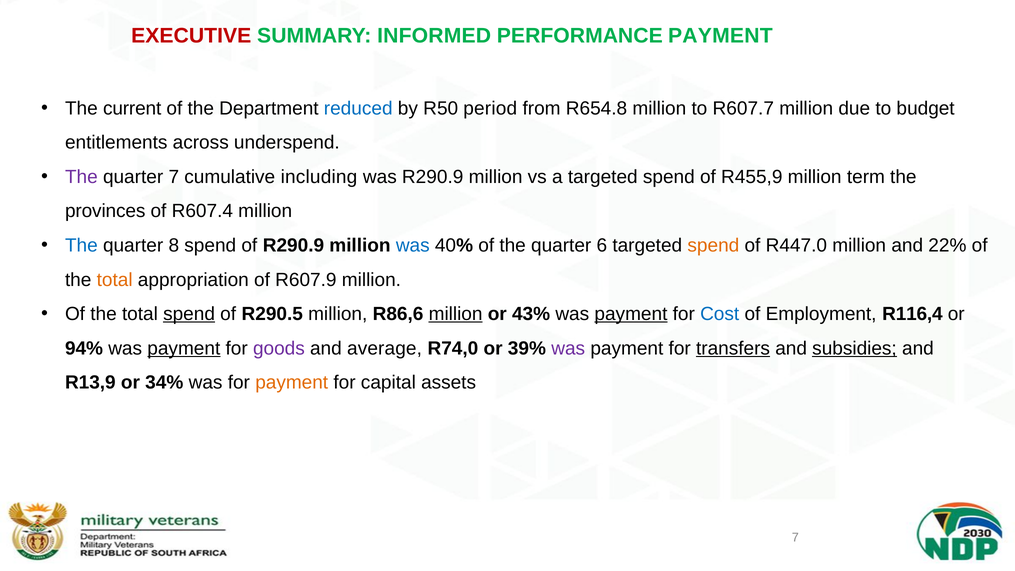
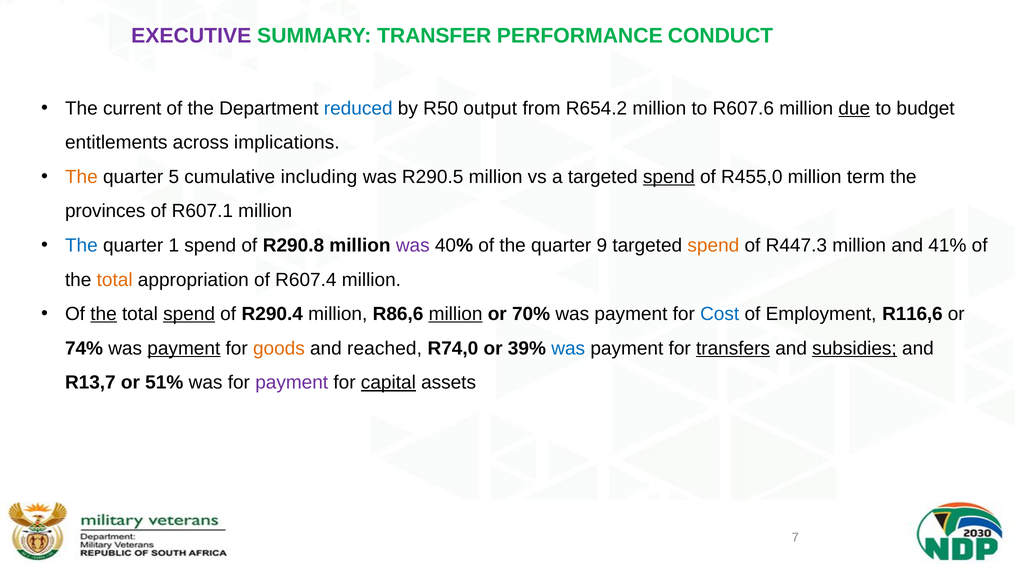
EXECUTIVE colour: red -> purple (191, 36)
INFORMED: INFORMED -> TRANSFER (434, 36)
PERFORMANCE PAYMENT: PAYMENT -> CONDUCT (721, 36)
period: period -> output (490, 108)
R654.8: R654.8 -> R654.2 (597, 108)
R607.7: R607.7 -> R607.6 (743, 108)
due underline: none -> present (854, 108)
underspend: underspend -> implications (287, 143)
The colour: purple -> orange (81, 177)
quarter 7: 7 -> 5 (174, 177)
was R290.9: R290.9 -> R290.5 (433, 177)
spend underline: none -> present (669, 177)
R455,9: R455,9 -> R455,0 (752, 177)
R607.4: R607.4 -> R607.1 (202, 211)
8: 8 -> 1 (174, 245)
of R290.9: R290.9 -> R290.8 (293, 245)
was colour: blue -> purple (413, 245)
6: 6 -> 9 (602, 245)
R447.0: R447.0 -> R447.3 (796, 245)
22%: 22% -> 41% (947, 245)
R607.9: R607.9 -> R607.4 (306, 280)
the underline: none -> present (104, 314)
R290.5: R290.5 -> R290.4 (272, 314)
43%: 43% -> 70% (531, 314)
payment underline: present -> none (631, 314)
R116,4: R116,4 -> R116,6 (912, 314)
94%: 94% -> 74% (84, 348)
goods colour: purple -> orange (279, 348)
average: average -> reached (385, 348)
was colour: purple -> blue (568, 348)
R13,9: R13,9 -> R13,7 (90, 382)
34%: 34% -> 51% (164, 382)
payment colour: orange -> purple (292, 382)
capital underline: none -> present (388, 382)
